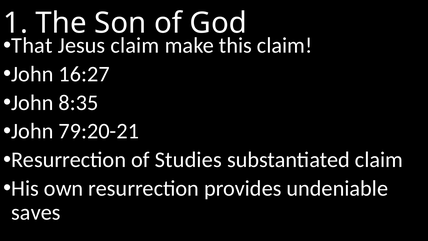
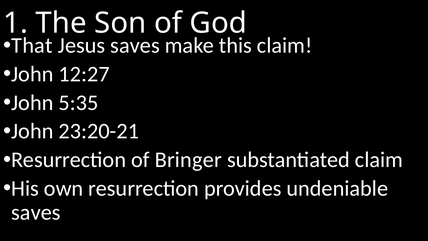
Jesus claim: claim -> saves (135, 46)
16:27: 16:27 -> 12:27 (84, 74)
8:35: 8:35 -> 5:35 (78, 103)
79:20-21: 79:20-21 -> 23:20-21 (99, 131)
Studies: Studies -> Bringer (188, 160)
